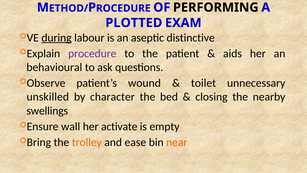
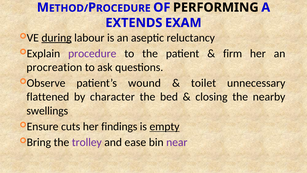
PLOTTED: PLOTTED -> EXTENDS (134, 23)
distinctive: distinctive -> reluctancy (191, 38)
aids: aids -> firm (233, 53)
behavioural: behavioural -> procreation (54, 67)
unskilled: unskilled -> flattened (48, 97)
wall: wall -> cuts (71, 126)
activate: activate -> findings (119, 126)
empty underline: none -> present (165, 126)
trolley colour: orange -> purple (87, 142)
near colour: orange -> purple (177, 142)
